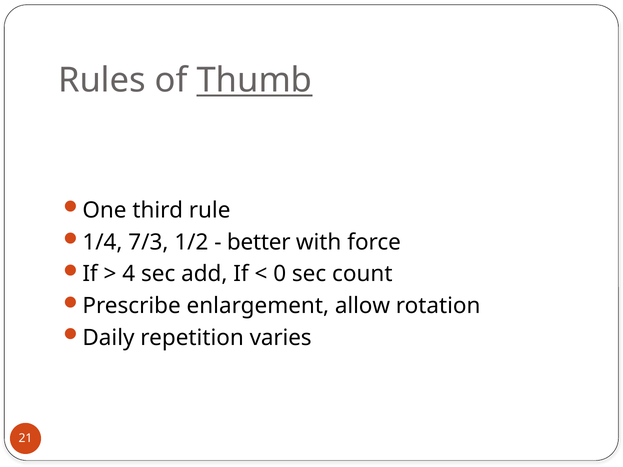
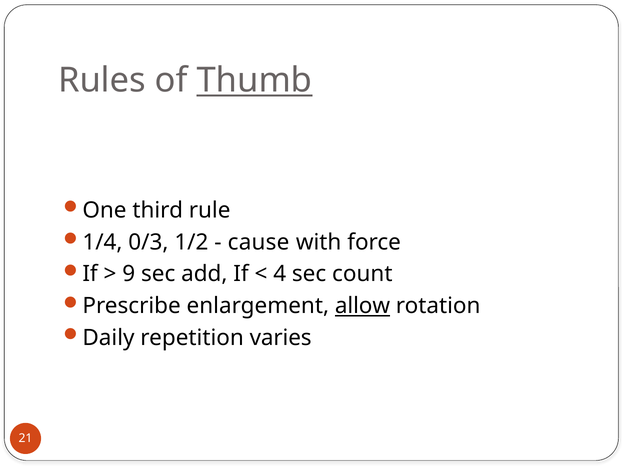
7/3: 7/3 -> 0/3 (148, 242)
better: better -> cause (259, 242)
4: 4 -> 9 (129, 274)
0: 0 -> 4 (280, 274)
allow underline: none -> present (362, 306)
